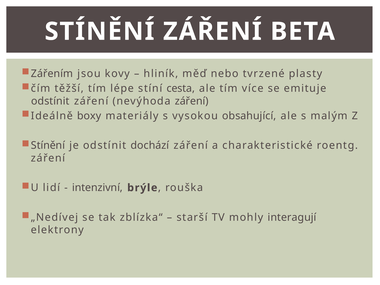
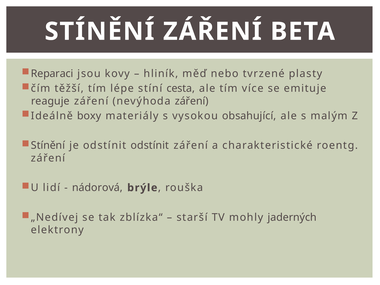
Zářením: Zářením -> Reparaci (52, 74)
odstínit: odstínit -> reaguje (50, 101)
odstínit dochází: dochází -> odstínit (150, 145)
intenzivní: intenzivní -> nádorová (97, 188)
interagují: interagují -> jaderných (292, 217)
